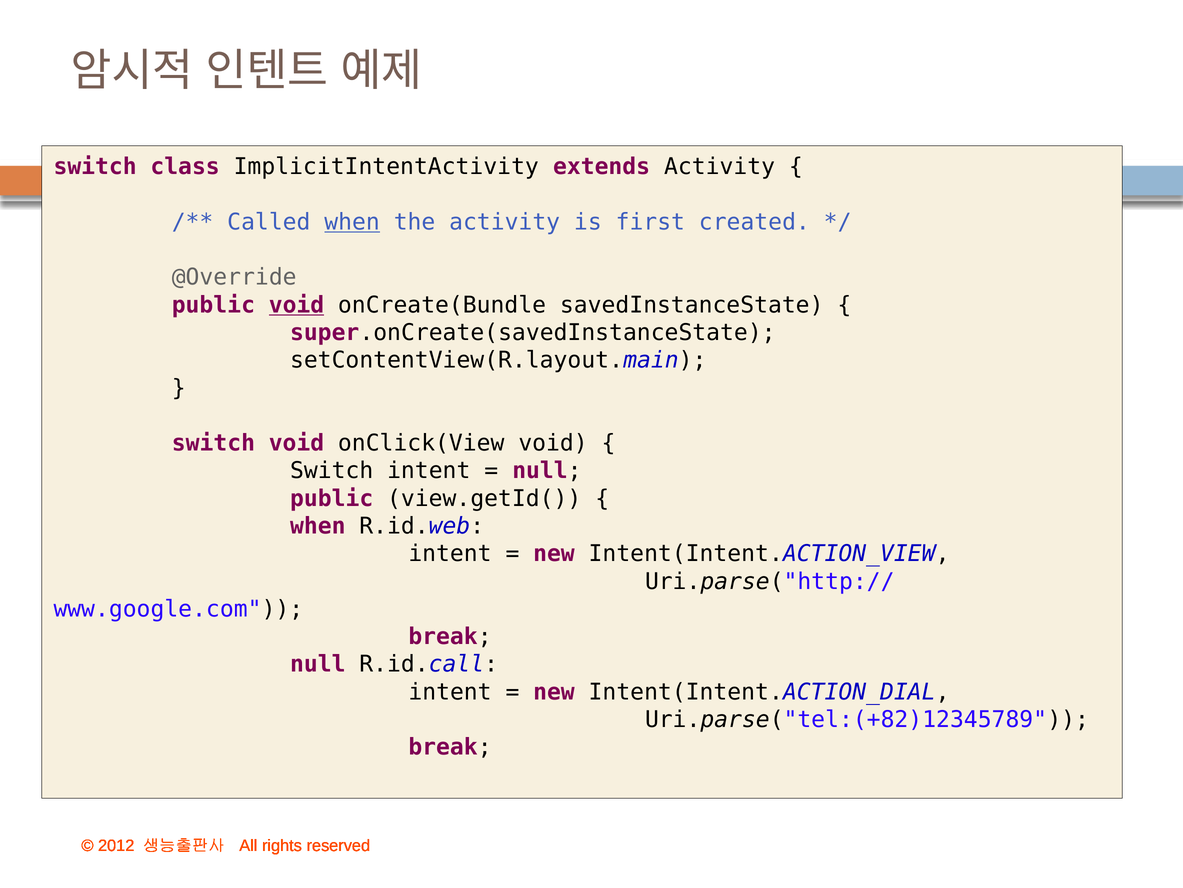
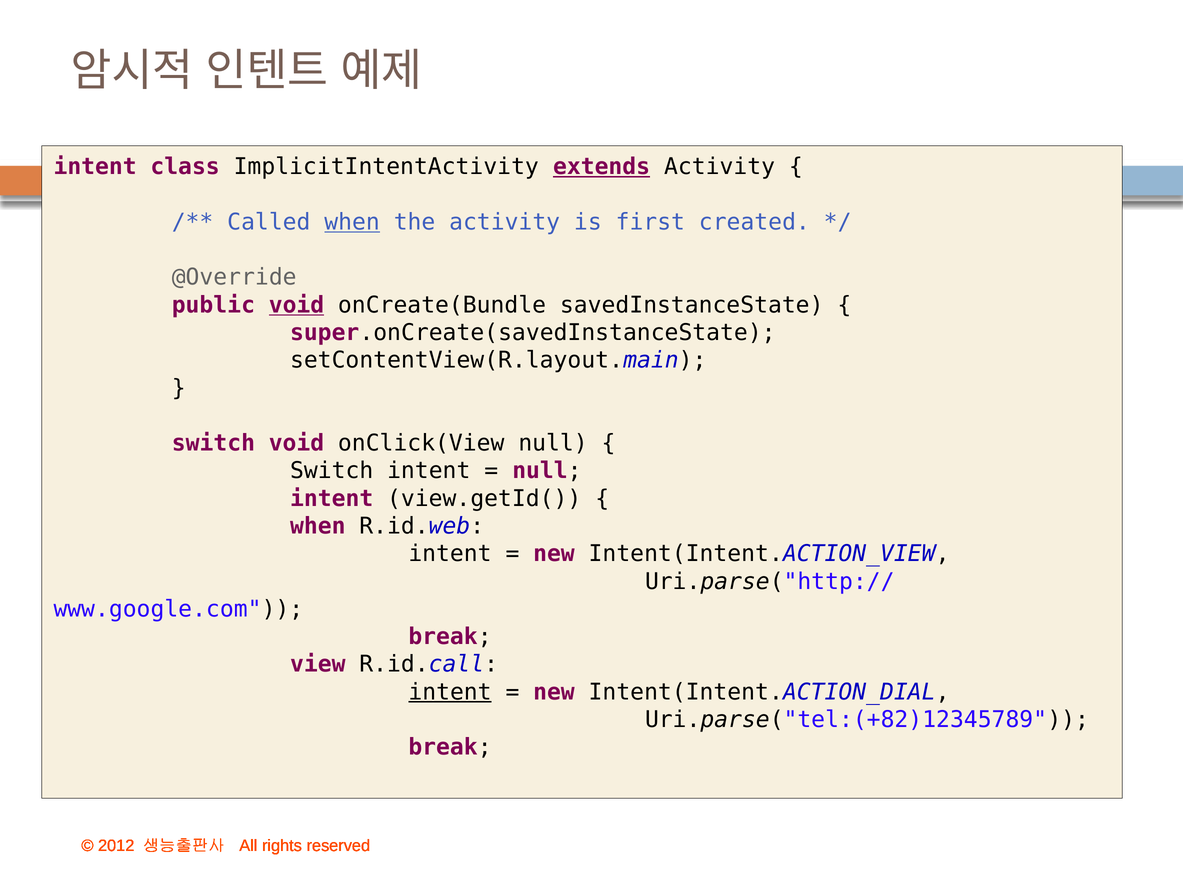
switch: switch -> intent (95, 167)
extends underline: none -> present (602, 167)
onClick(View void: void -> null (553, 443)
public: public -> intent (332, 498)
null: null -> view (318, 664)
intent underline: none -> present (450, 691)
